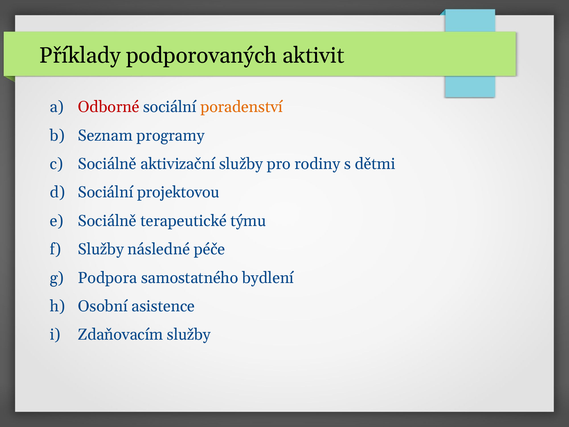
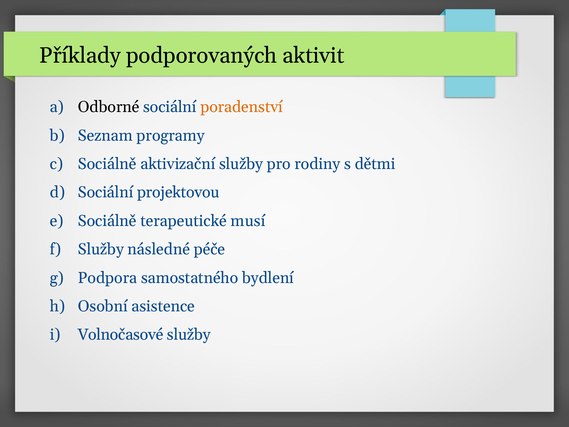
Odborné colour: red -> black (109, 107)
týmu: týmu -> musí (248, 221)
Zdaňovacím: Zdaňovacím -> Volnočasové (121, 335)
